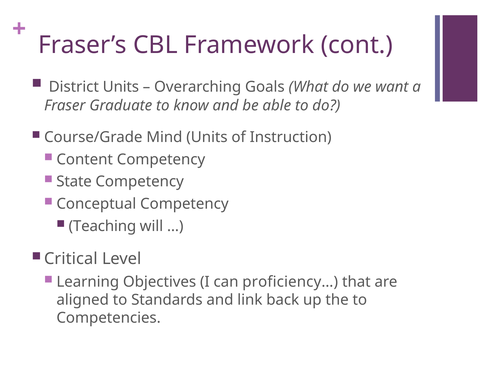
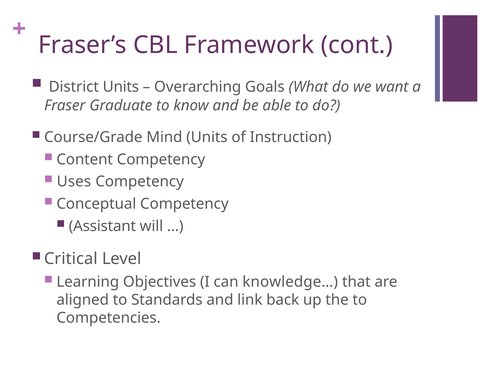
State: State -> Uses (74, 182)
Teaching: Teaching -> Assistant (102, 226)
proficiency…: proficiency… -> knowledge… (290, 282)
